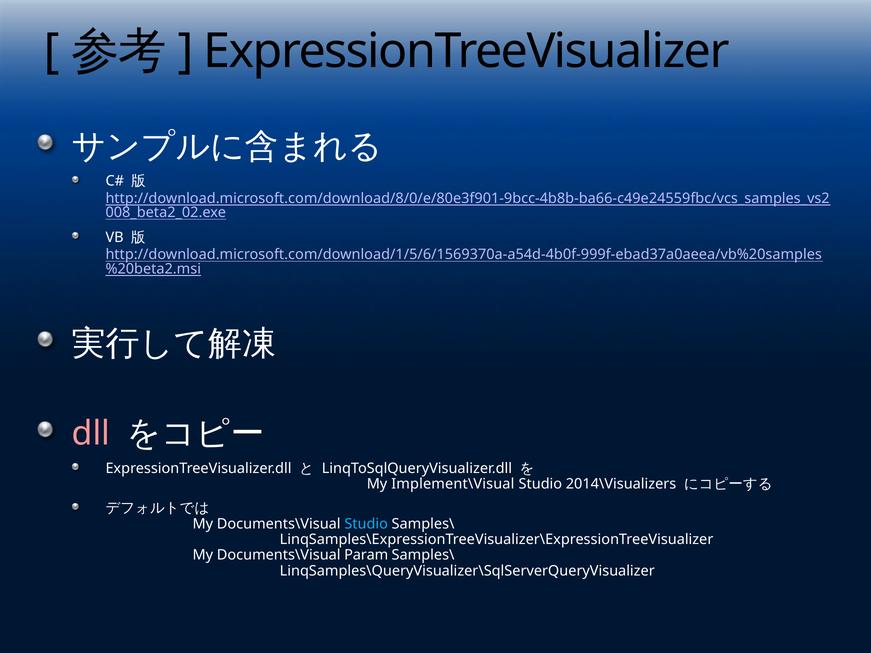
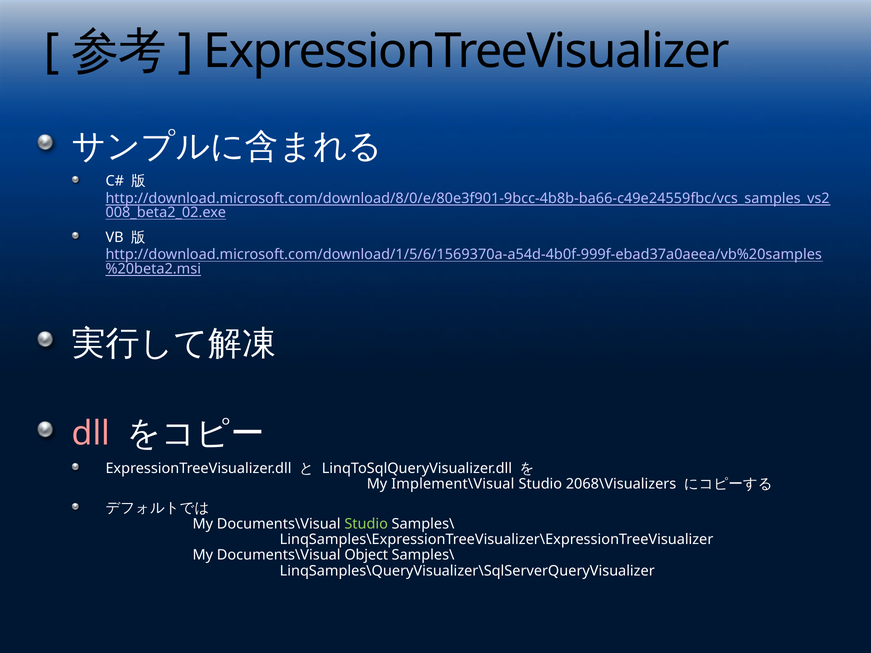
2014\Visualizers: 2014\Visualizers -> 2068\Visualizers (621, 484)
Studio colour: light blue -> light green (366, 524)
Param: Param -> Object (366, 555)
